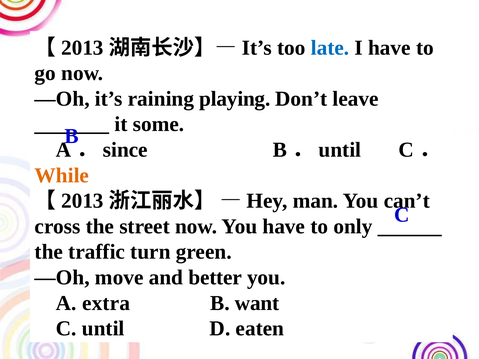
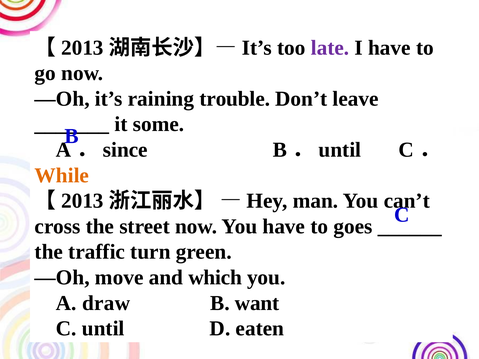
late colour: blue -> purple (330, 48)
playing: playing -> trouble (235, 99)
only: only -> goes (353, 227)
better: better -> which (215, 278)
extra: extra -> draw (106, 303)
